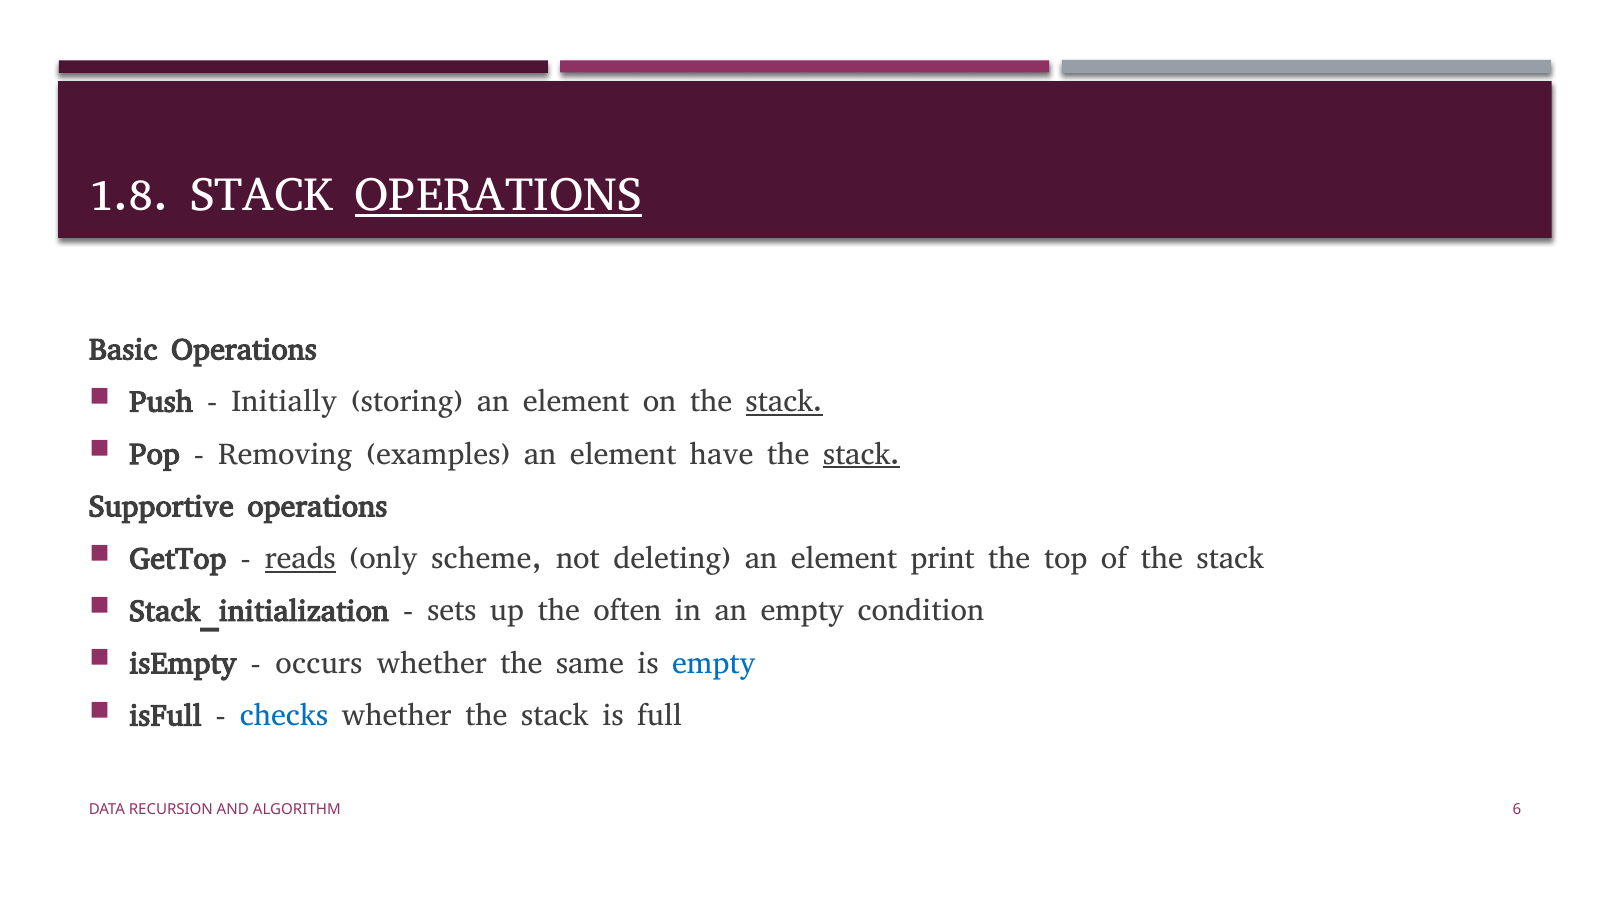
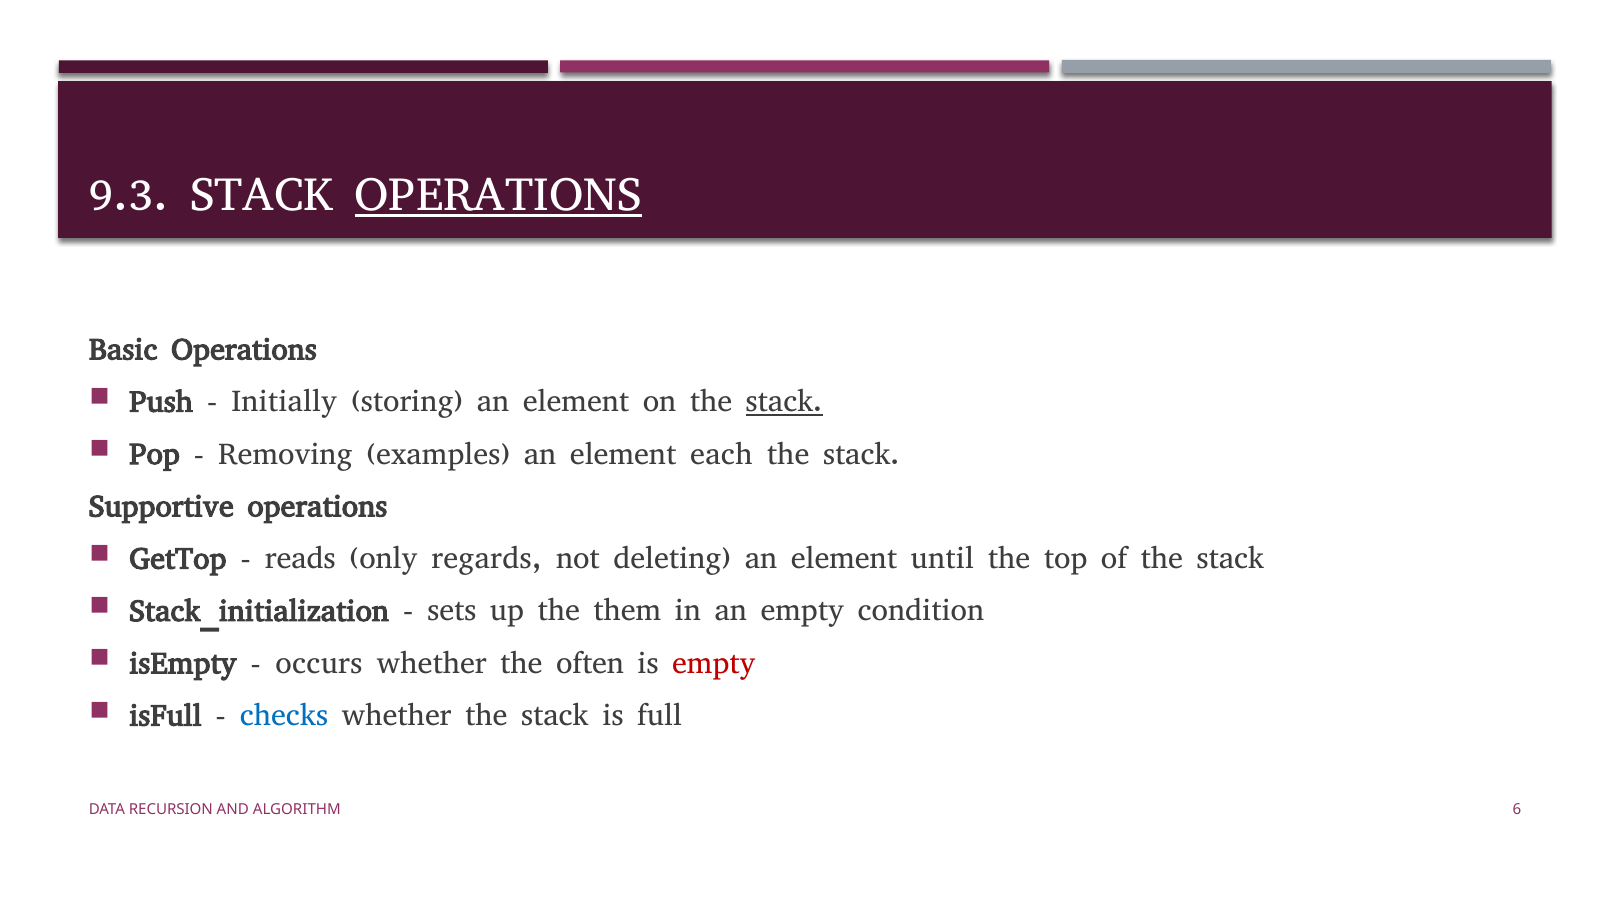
1.8: 1.8 -> 9.3 (129, 196)
have: have -> each (721, 454)
stack underline: present -> none (862, 454)
reads underline: present -> none (300, 559)
scheme: scheme -> regards (487, 559)
print: print -> until (942, 559)
often: often -> them (627, 611)
same: same -> often (590, 664)
empty colour: blue -> red (714, 664)
